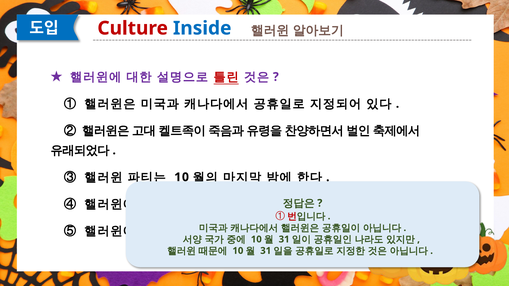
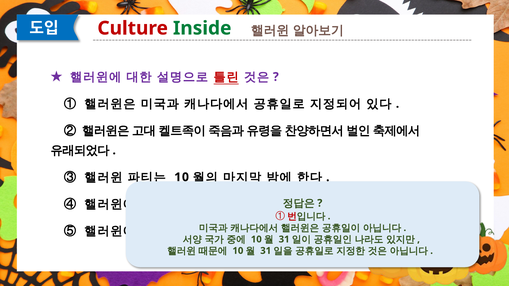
Inside colour: blue -> green (202, 28)
